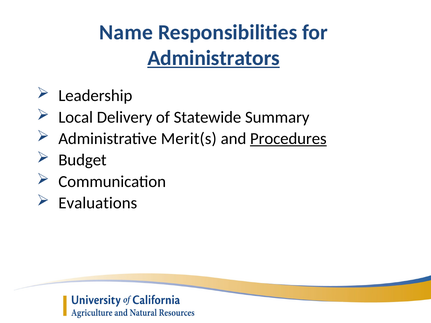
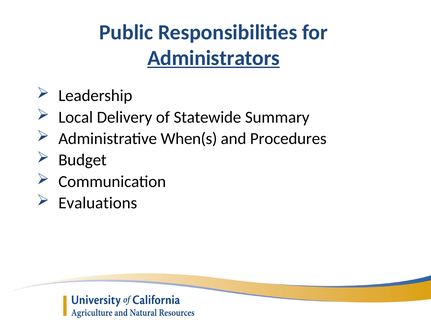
Name: Name -> Public (126, 32)
Merit(s: Merit(s -> When(s (189, 139)
Procedures underline: present -> none (288, 139)
